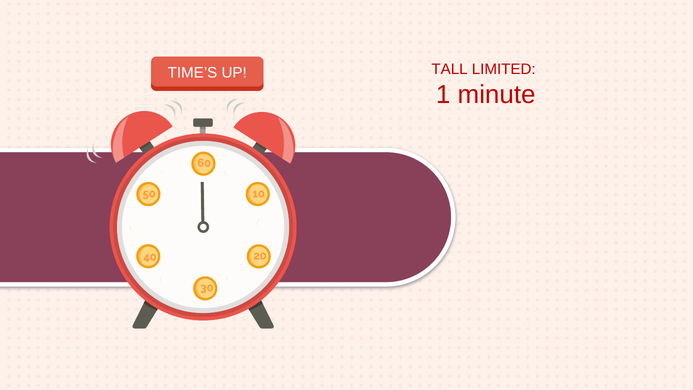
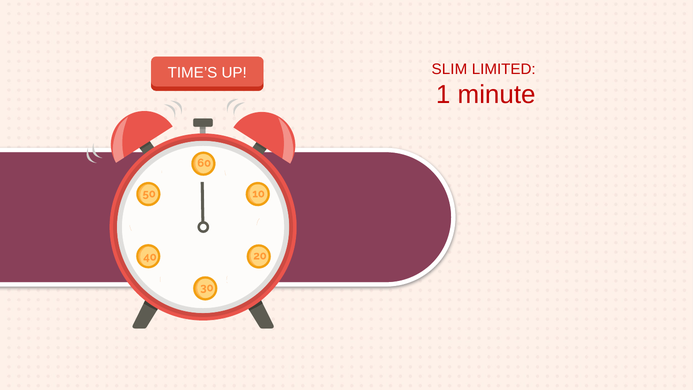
TALL: TALL -> SLIM (449, 69)
